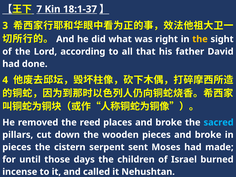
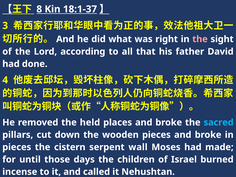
7: 7 -> 8 (39, 9)
the colour: yellow -> pink (200, 39)
reed: reed -> held (90, 122)
sent: sent -> wall (138, 147)
